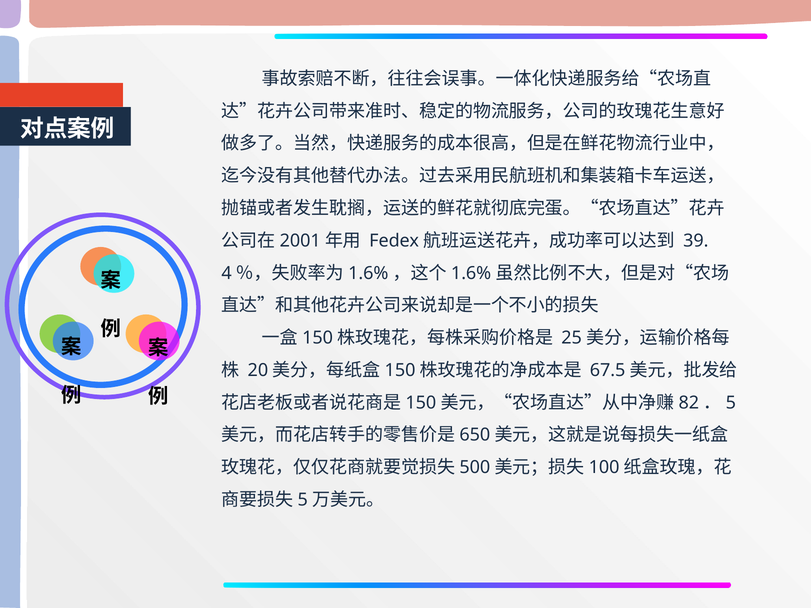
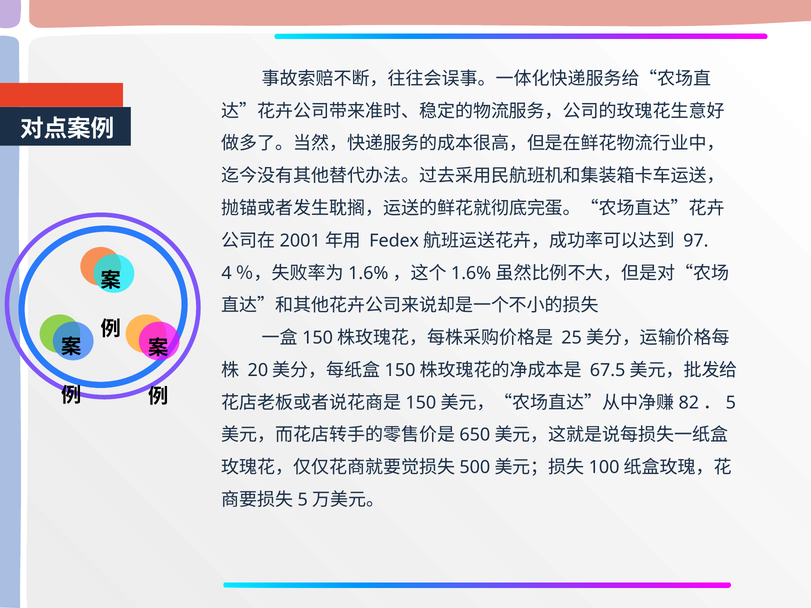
39: 39 -> 97 (696, 241)
